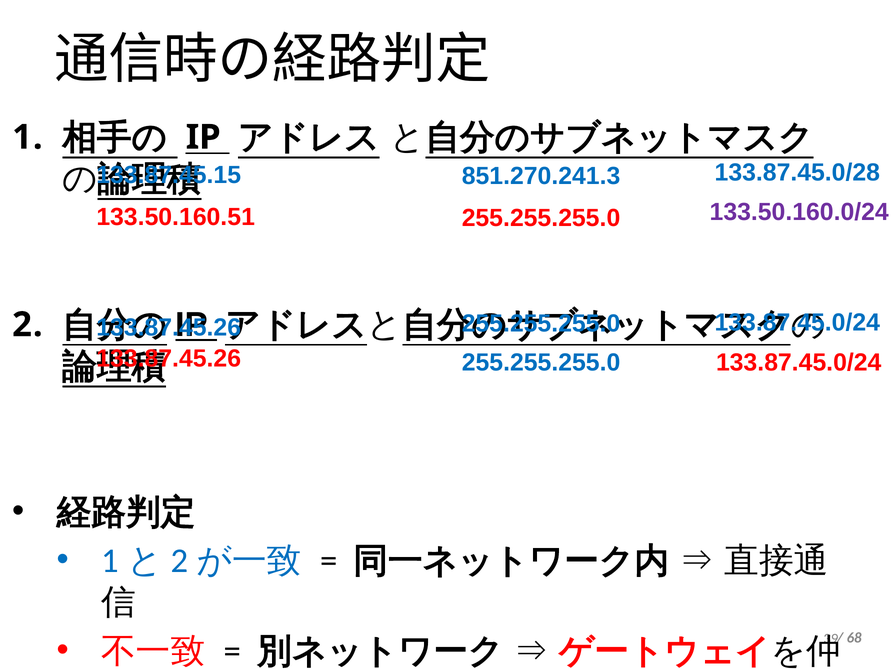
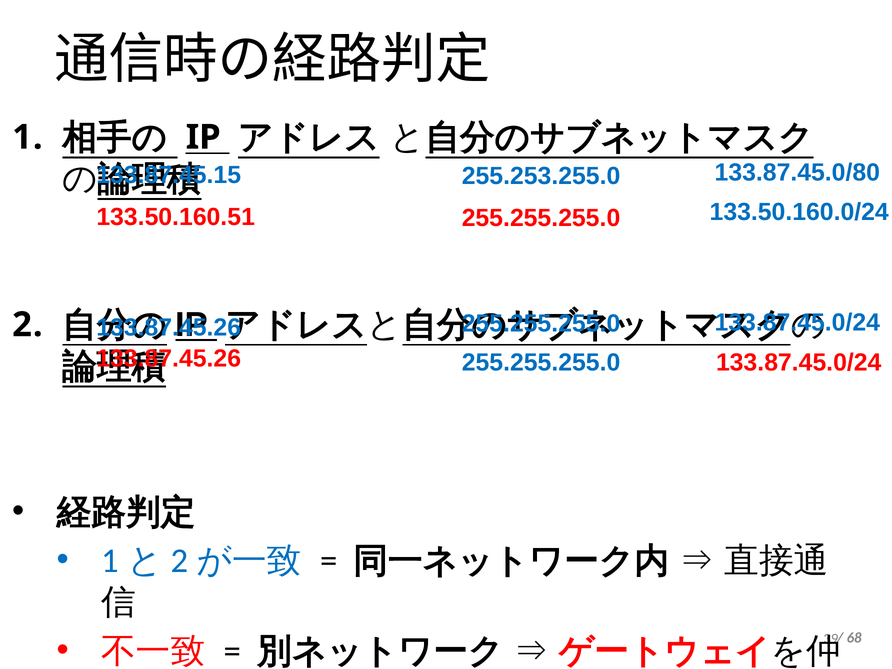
133.87.45.0/28: 133.87.45.0/28 -> 133.87.45.0/80 (797, 173)
851.270.241.3: 851.270.241.3 -> 255.253.255.0 (541, 176)
133.50.160.0/24 colour: purple -> blue (799, 212)
